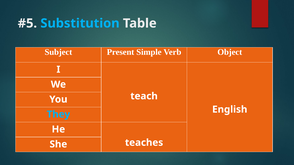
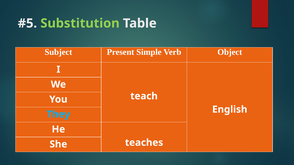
Substitution colour: light blue -> light green (80, 23)
